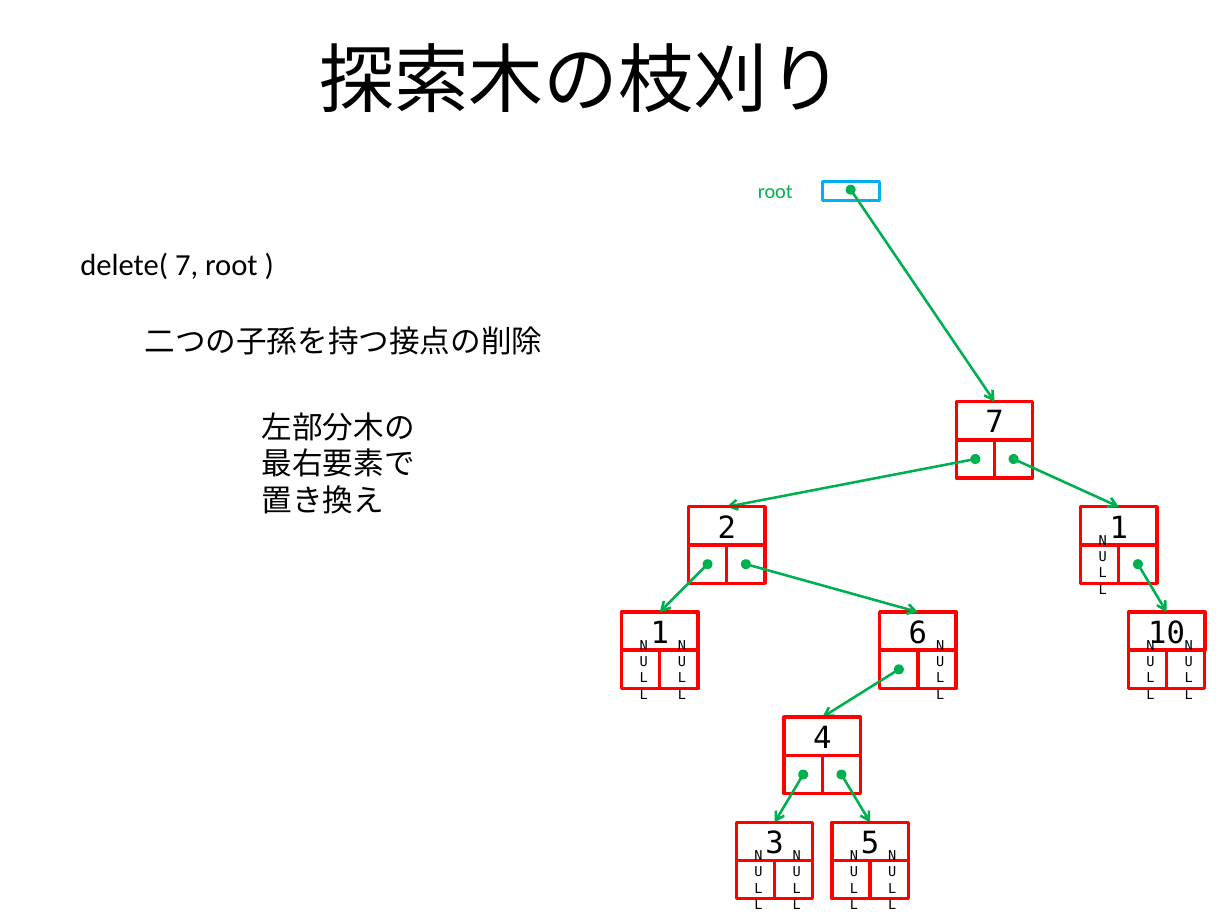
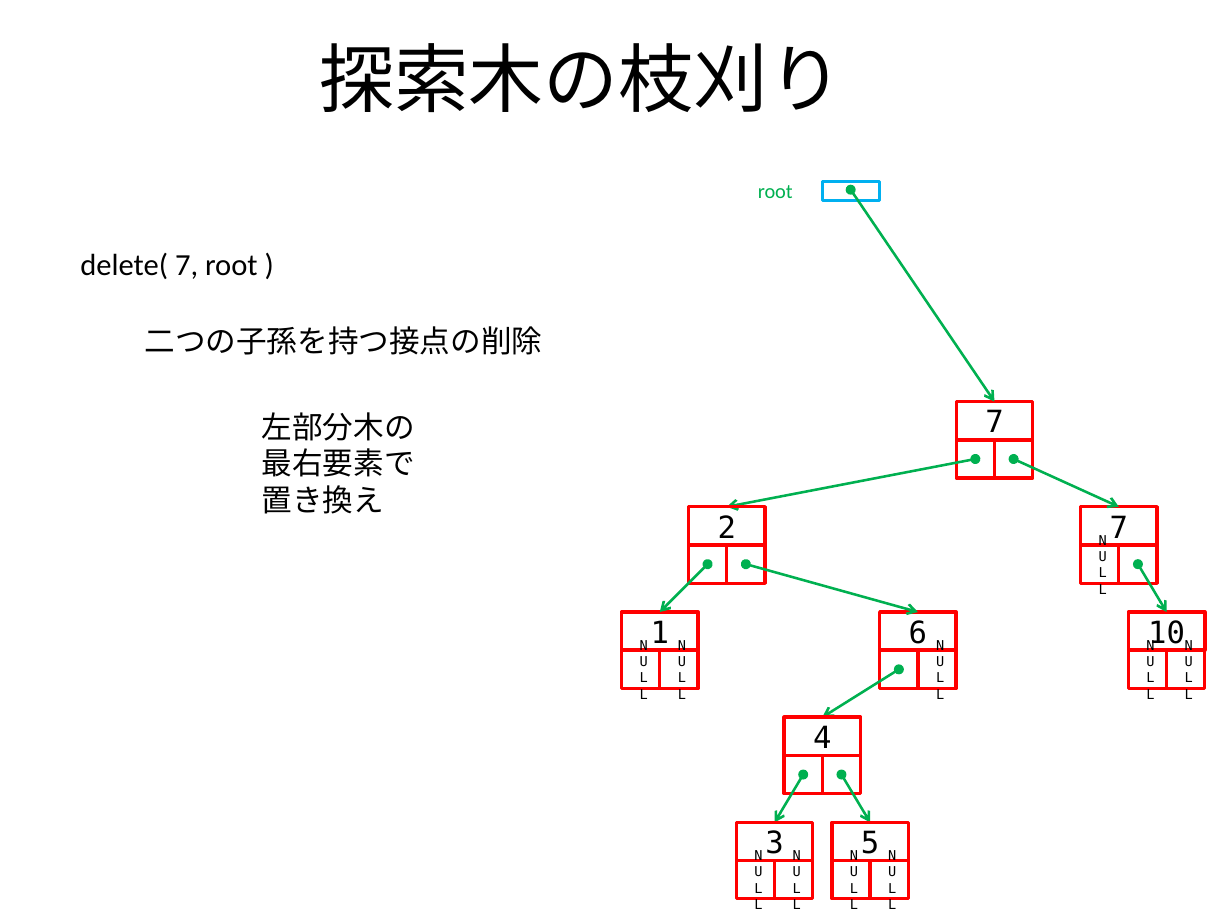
2 1: 1 -> 7 (1119, 528)
